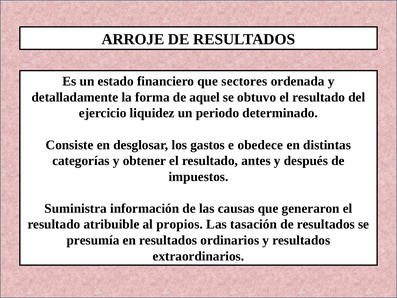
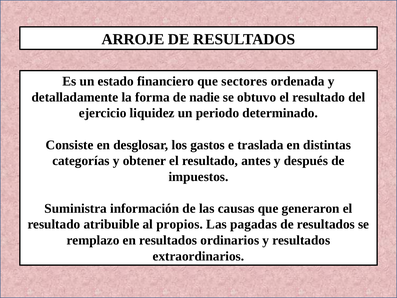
aquel: aquel -> nadie (205, 97)
obedece: obedece -> traslada (260, 145)
tasación: tasación -> pagadas (254, 224)
presumía: presumía -> remplazo (93, 240)
